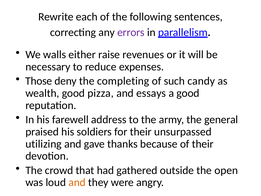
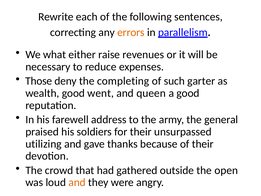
errors colour: purple -> orange (131, 32)
walls: walls -> what (55, 55)
candy: candy -> garter (201, 81)
pizza: pizza -> went (101, 93)
essays: essays -> queen (151, 93)
